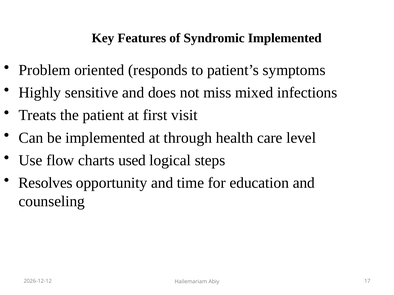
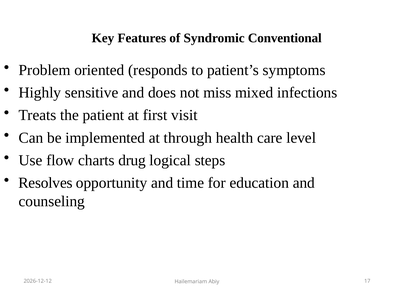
Syndromic Implemented: Implemented -> Conventional (285, 38)
used: used -> drug (132, 161)
